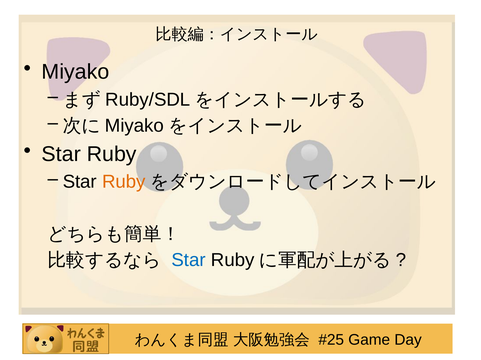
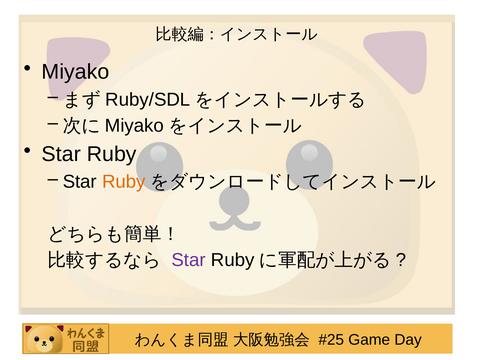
Star colour: blue -> purple (189, 261)
